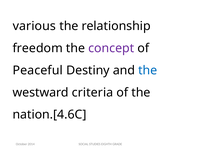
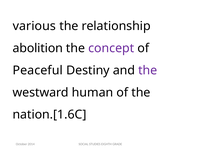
freedom: freedom -> abolition (38, 48)
the colour: blue -> purple (148, 71)
criteria: criteria -> human (93, 93)
nation.[4.6C: nation.[4.6C -> nation.[1.6C (49, 115)
